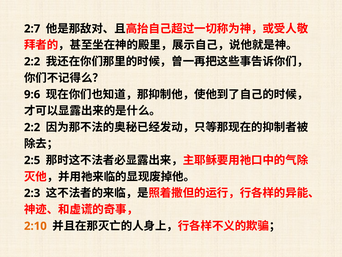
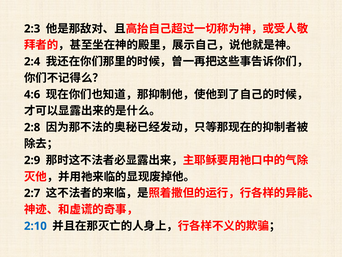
2:7: 2:7 -> 2:3 (32, 29)
2:2: 2:2 -> 2:4 (32, 62)
9:6: 9:6 -> 4:6 (32, 94)
2:2: 2:2 -> 2:8 (32, 127)
2:5: 2:5 -> 2:9 (32, 160)
2:3: 2:3 -> 2:7 (32, 193)
2:10 colour: orange -> blue (35, 226)
